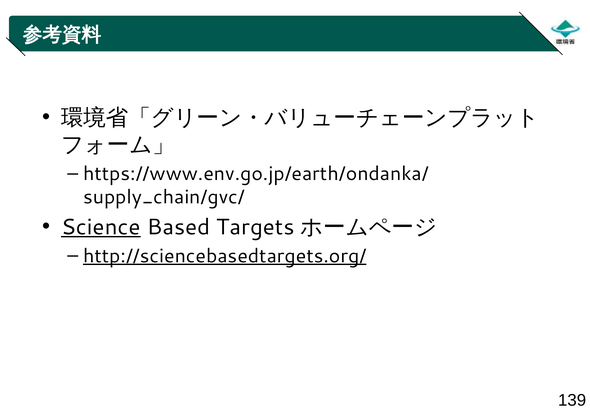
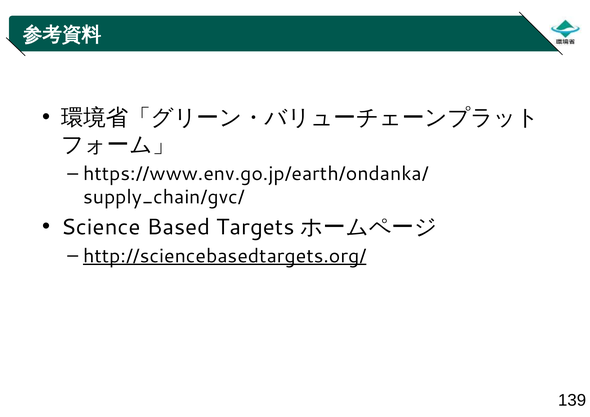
Science underline: present -> none (101, 227)
